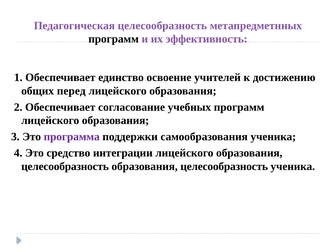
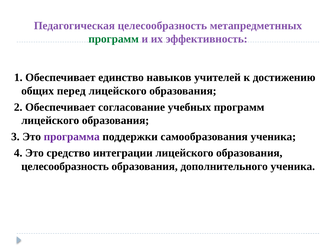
программ colour: black -> green (114, 39)
освоение: освоение -> навыков (169, 77)
целесообразность: целесообразность -> дополнительного (224, 166)
